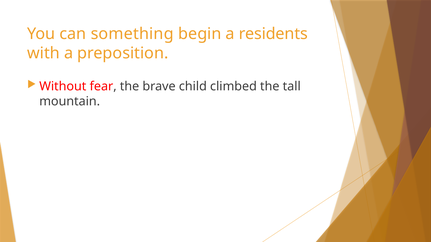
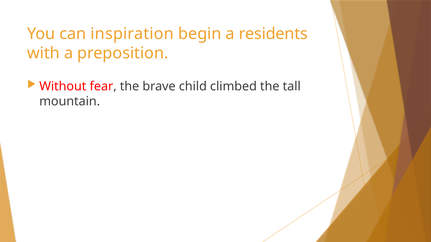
something: something -> inspiration (132, 34)
